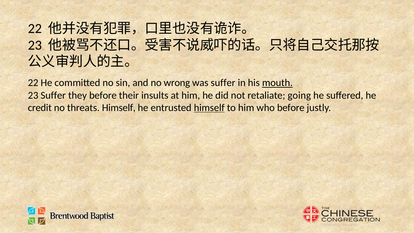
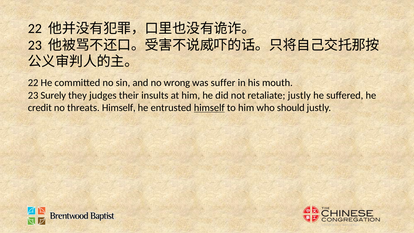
mouth underline: present -> none (277, 83)
23 Suffer: Suffer -> Surely (53, 95)
they before: before -> judges (103, 95)
retaliate going: going -> justly (299, 95)
who before: before -> should (291, 108)
